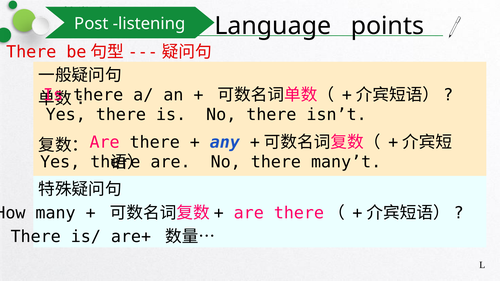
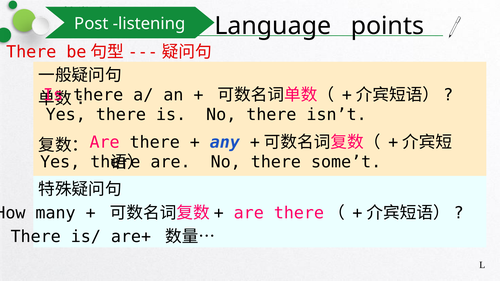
many’t: many’t -> some’t (346, 162)
